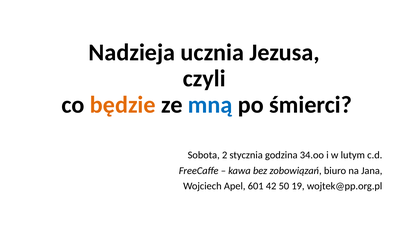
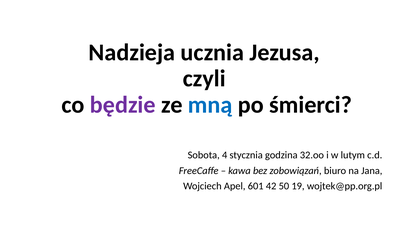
będzie colour: orange -> purple (123, 105)
2: 2 -> 4 (225, 155)
34.oo: 34.oo -> 32.oo (312, 155)
